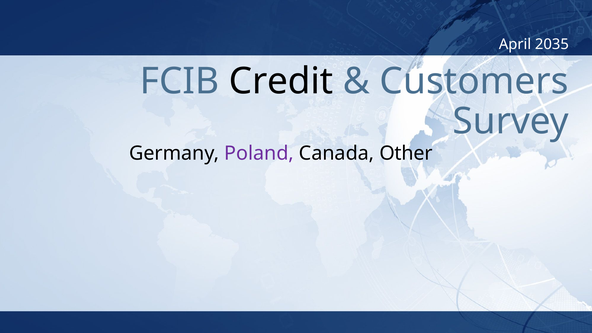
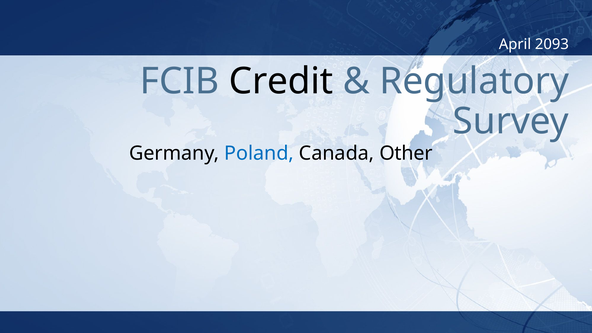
2035: 2035 -> 2093 (552, 44)
Customers: Customers -> Regulatory (474, 81)
Poland colour: purple -> blue (259, 153)
